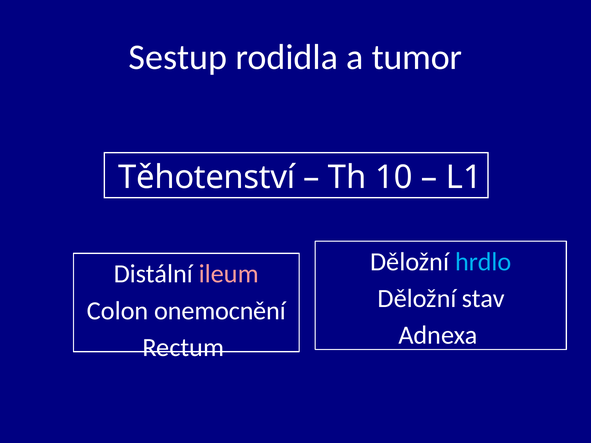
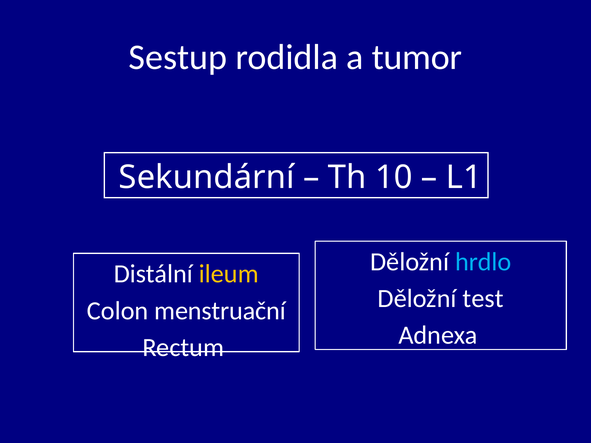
Těhotenství: Těhotenství -> Sekundární (207, 178)
ileum colour: pink -> yellow (229, 274)
stav: stav -> test (483, 299)
onemocnění: onemocnění -> menstruační (220, 311)
